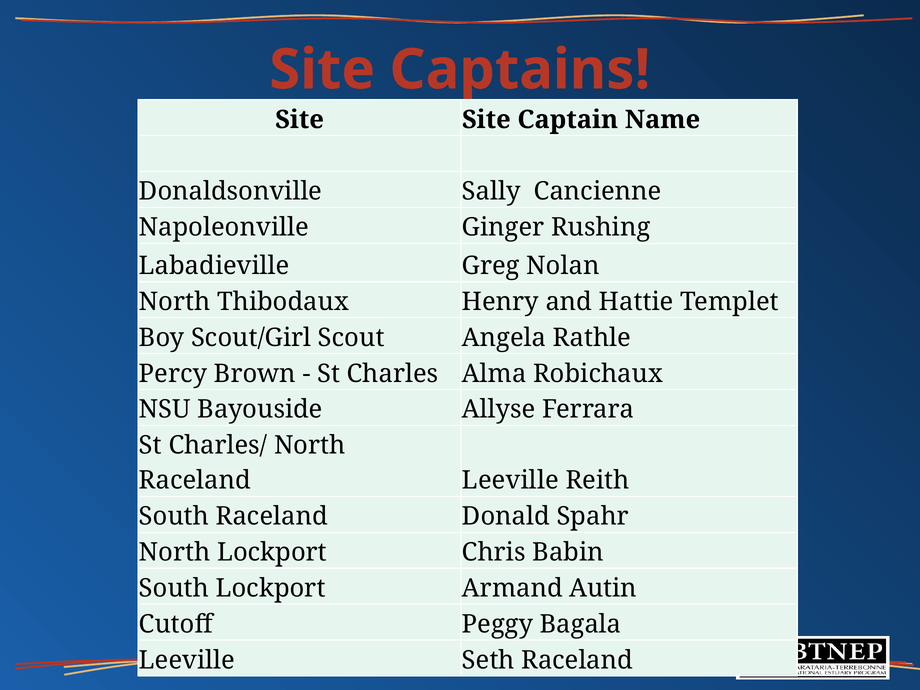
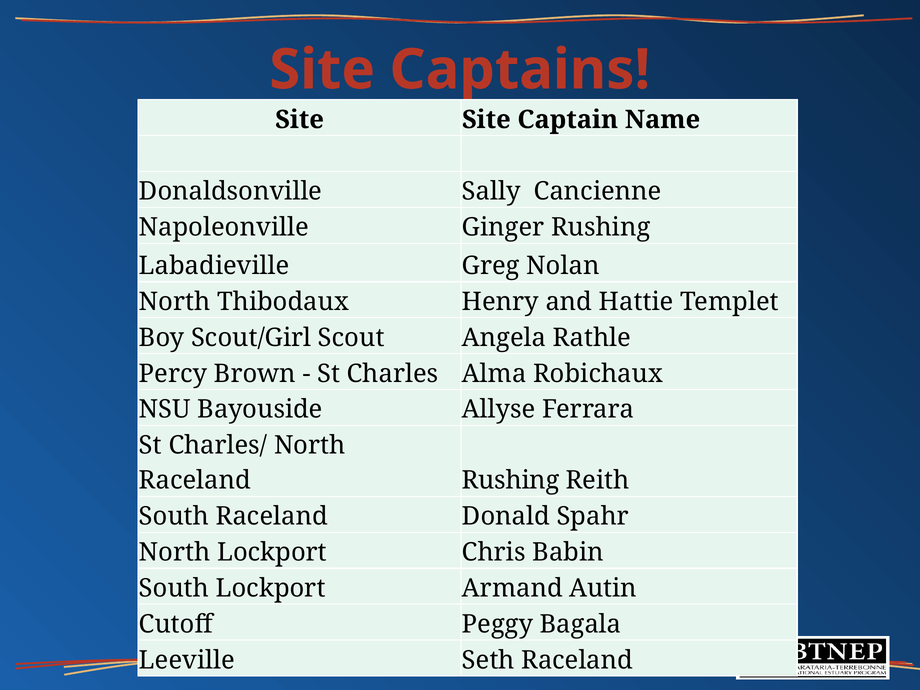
Raceland Leeville: Leeville -> Rushing (511, 480)
